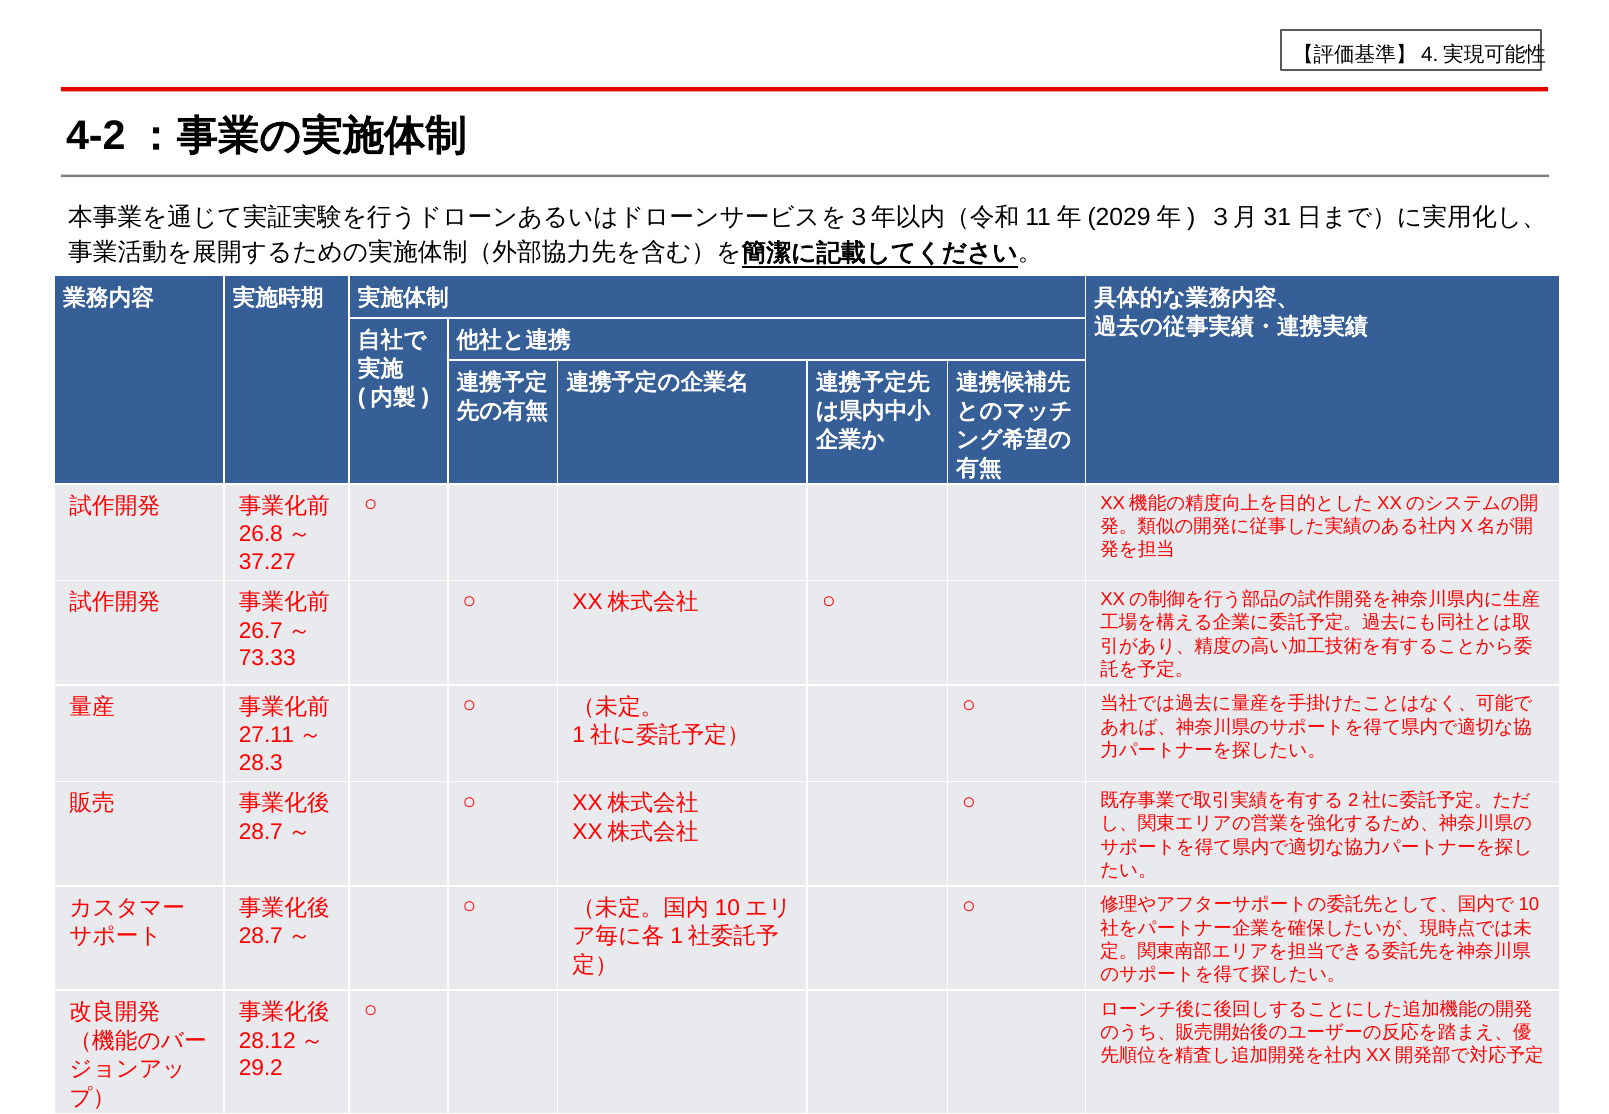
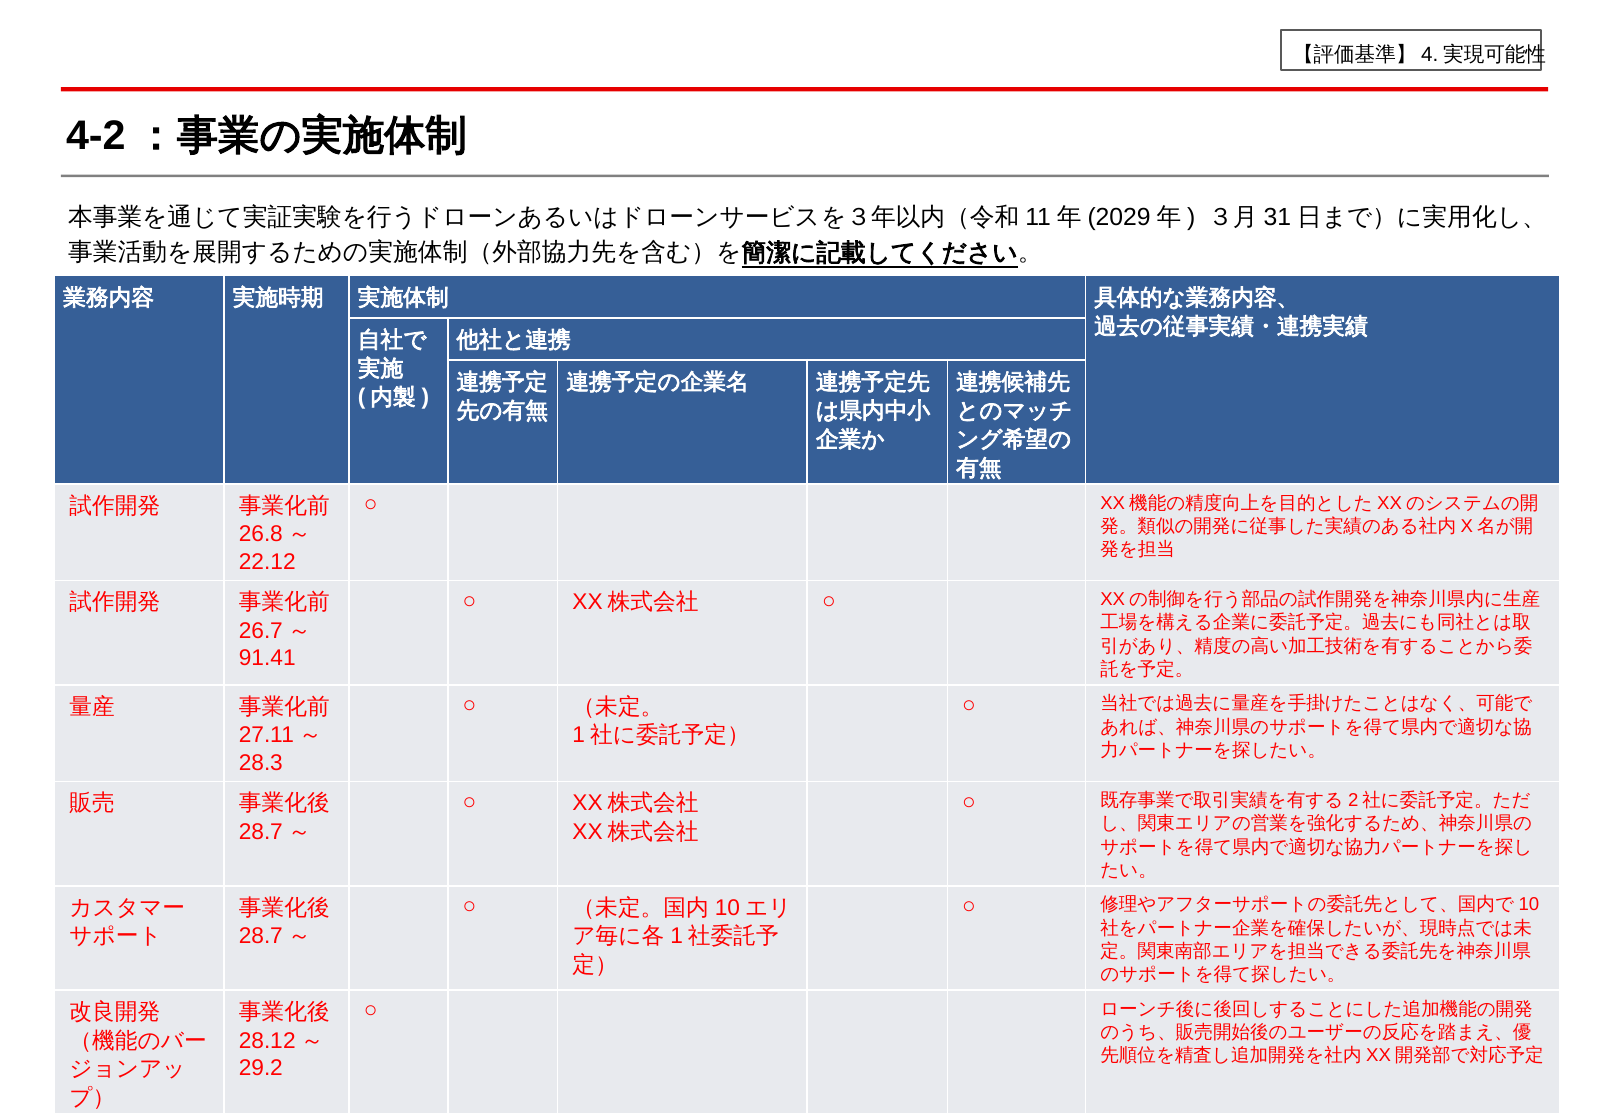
37.27: 37.27 -> 22.12 (267, 562)
73.33: 73.33 -> 91.41 (267, 658)
